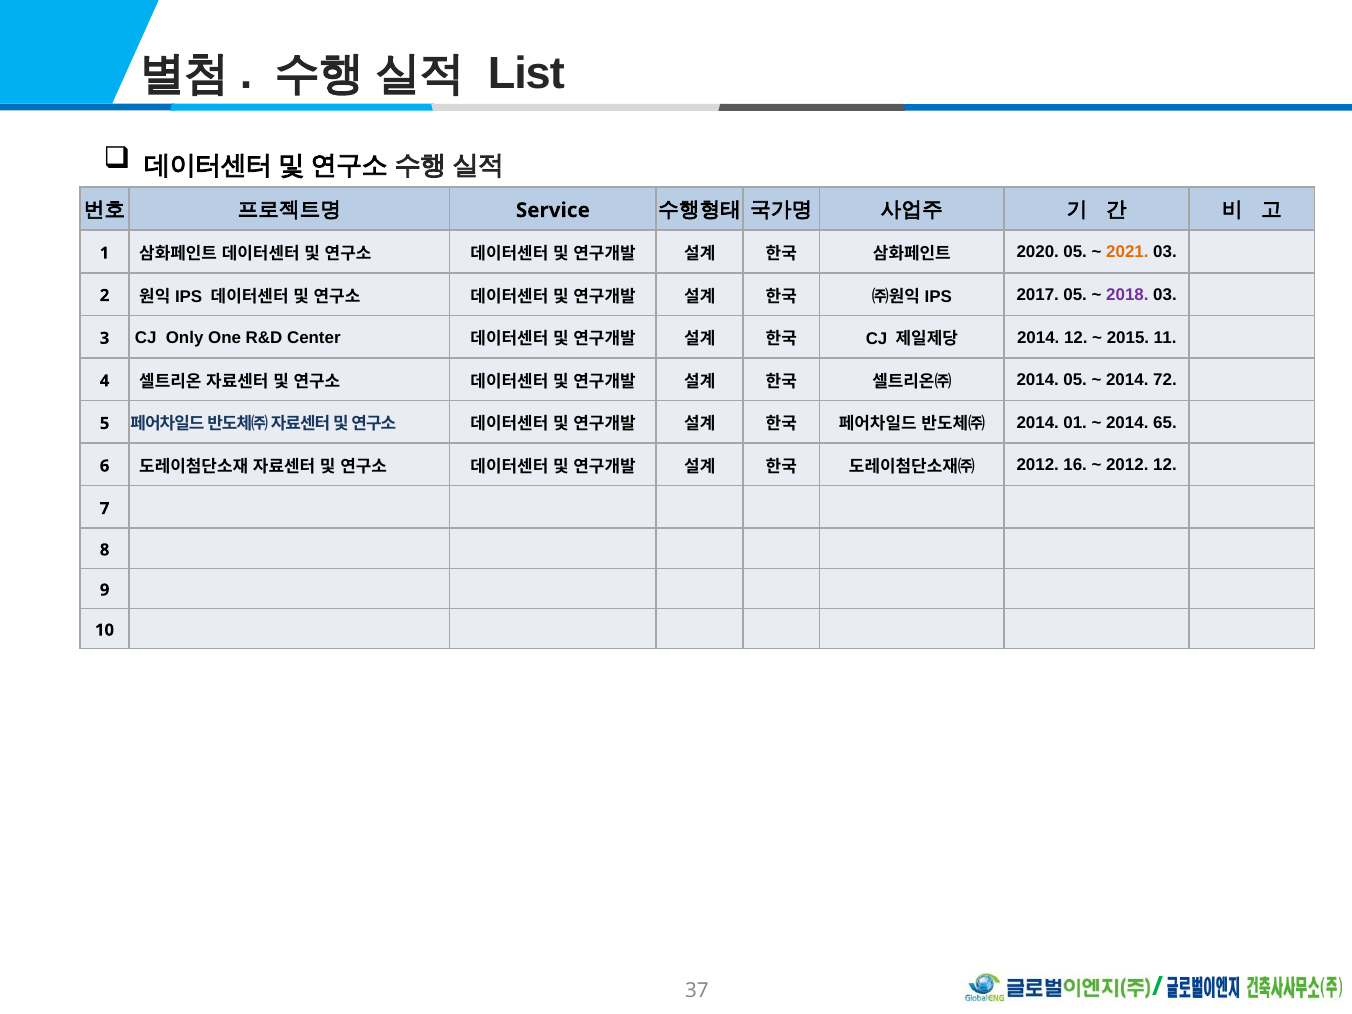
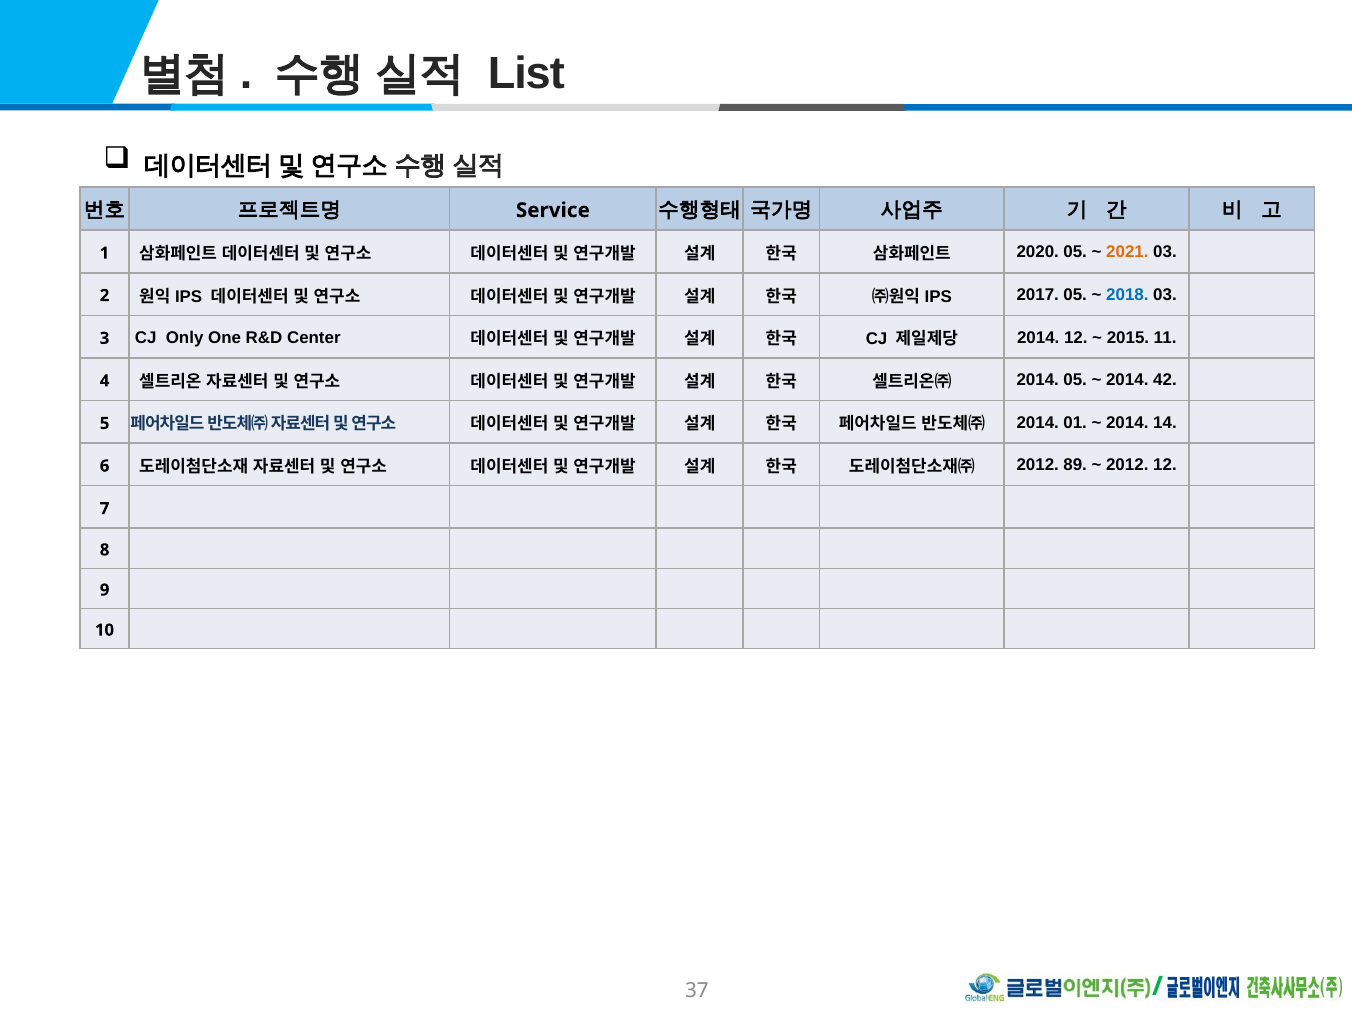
2018 colour: purple -> blue (1127, 295)
72: 72 -> 42 (1165, 380)
65: 65 -> 14 (1165, 423)
16: 16 -> 89 (1075, 465)
